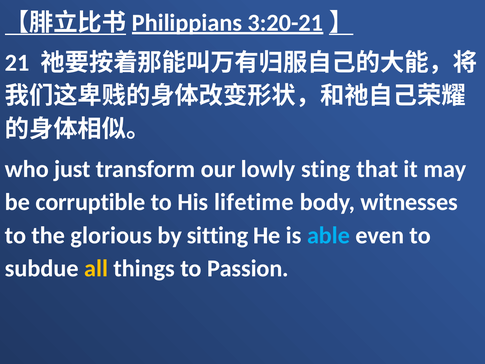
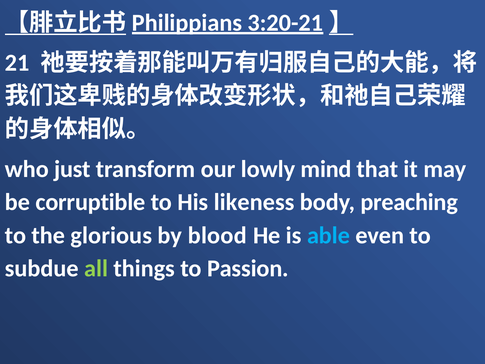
sting: sting -> mind (326, 169)
lifetime: lifetime -> likeness (254, 202)
witnesses: witnesses -> preaching (409, 202)
sitting: sitting -> blood (217, 235)
all colour: yellow -> light green (96, 268)
